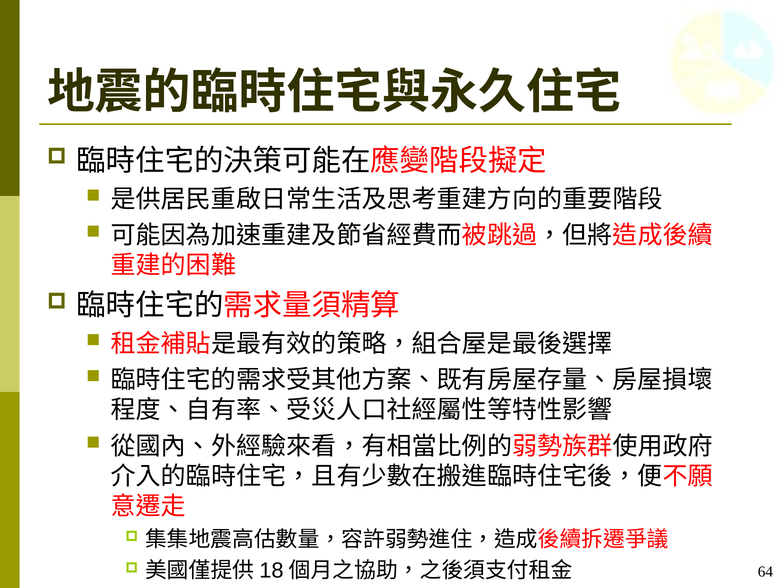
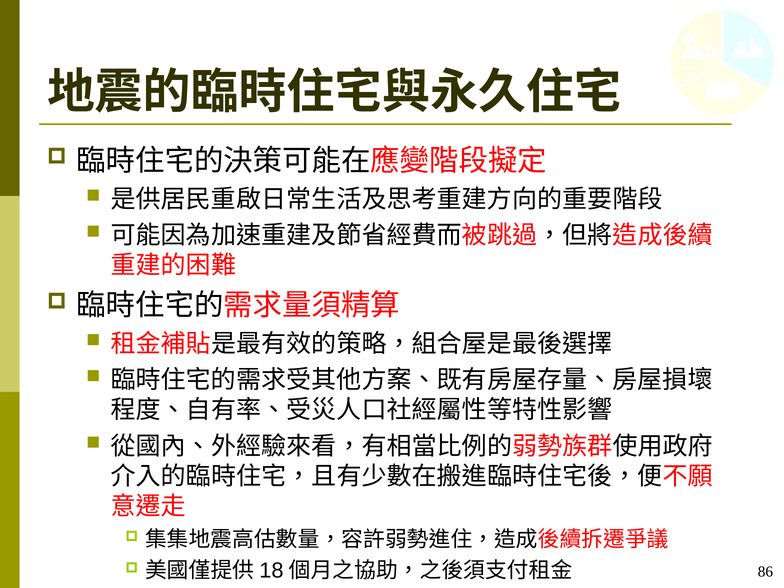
64: 64 -> 86 (765, 571)
